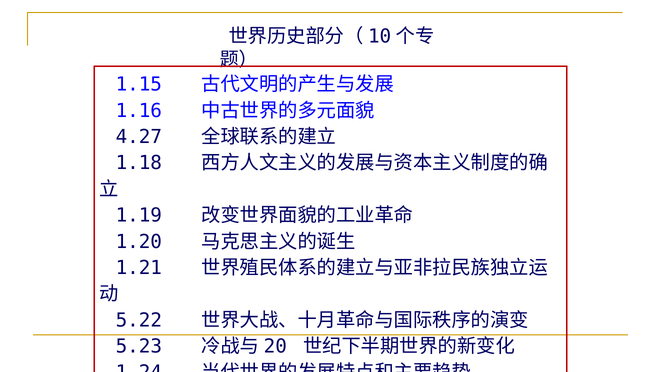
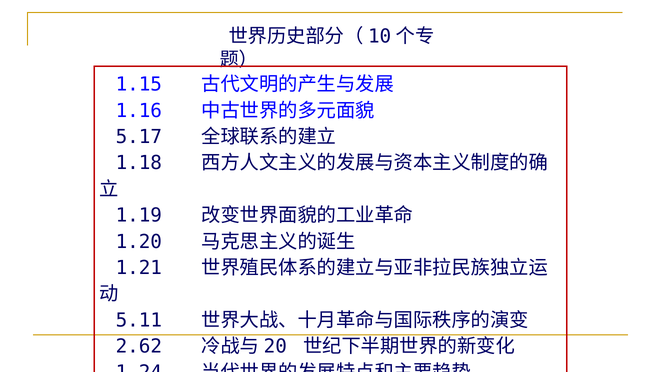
4.27: 4.27 -> 5.17 (139, 137)
5.22: 5.22 -> 5.11 (139, 320)
5.23: 5.23 -> 2.62 (139, 346)
